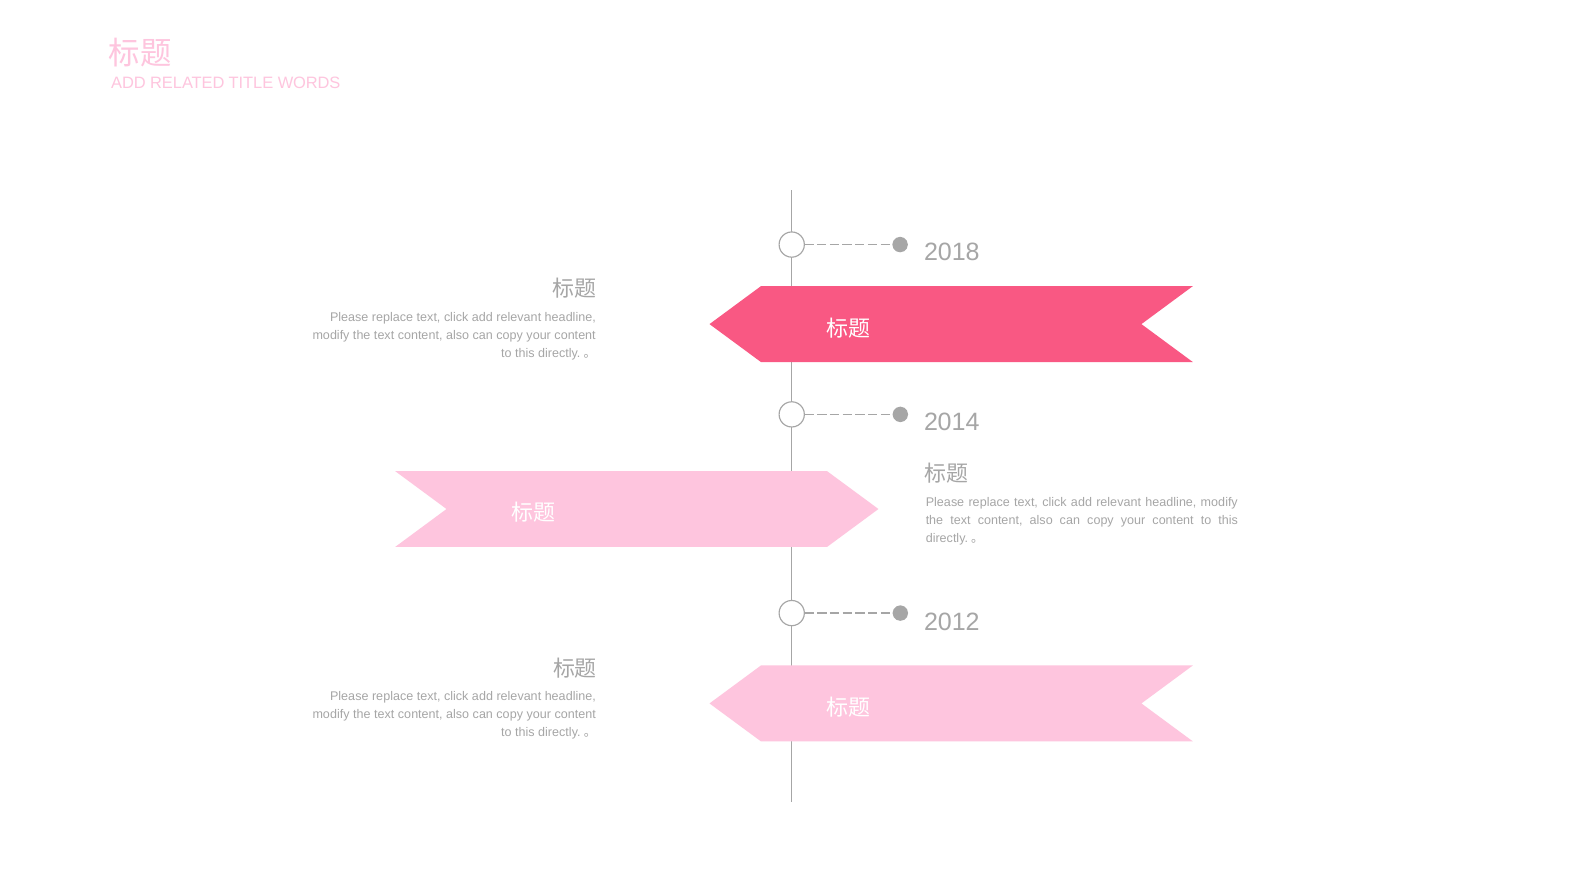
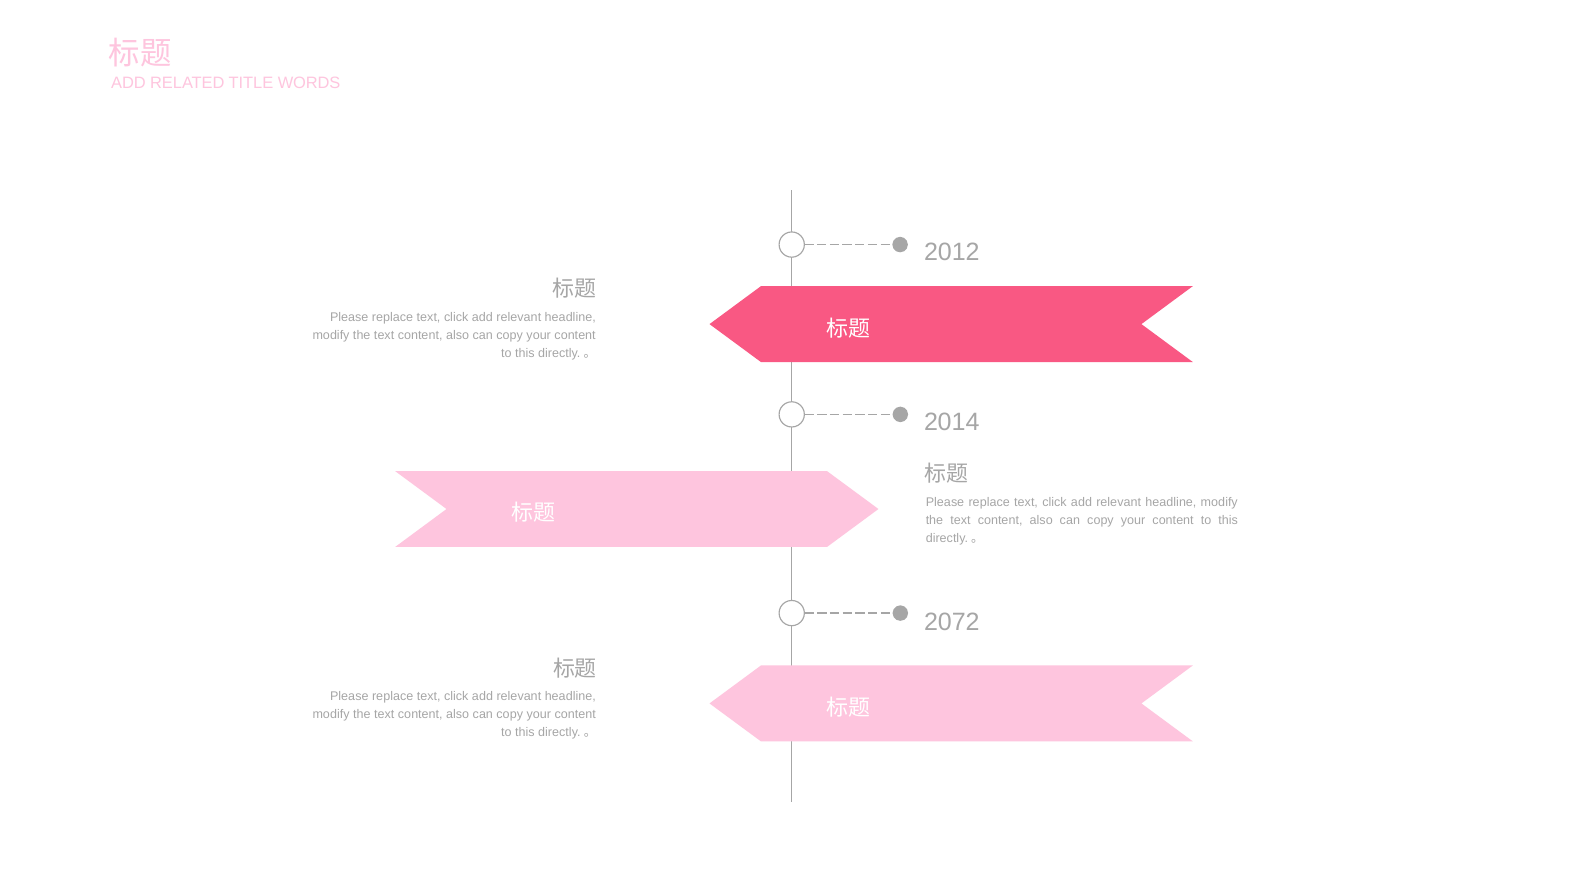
2018: 2018 -> 2012 (952, 253)
2012: 2012 -> 2072 (952, 623)
